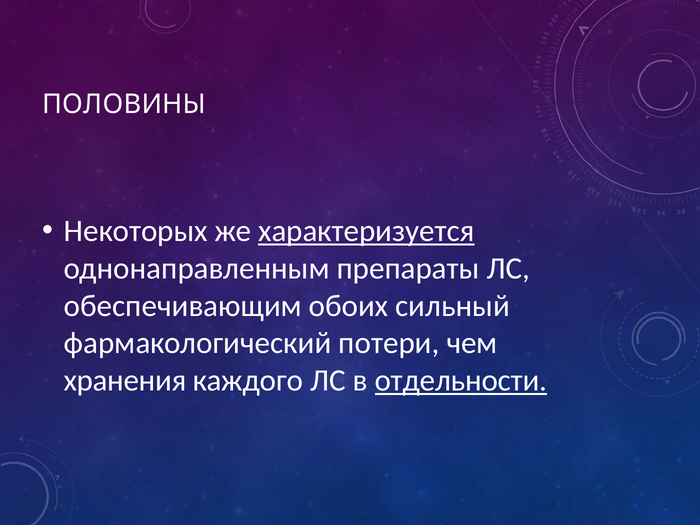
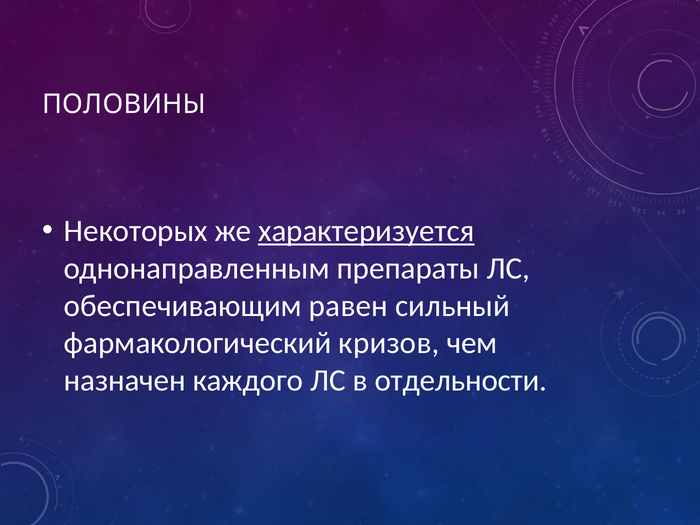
обоих: обоих -> равен (348, 306)
потери: потери -> кризов (389, 343)
хранения: хранения -> назначен (125, 381)
отдельности underline: present -> none (461, 381)
